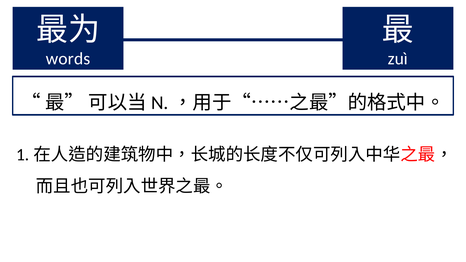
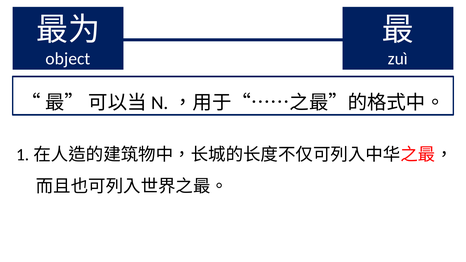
words: words -> object (68, 59)
